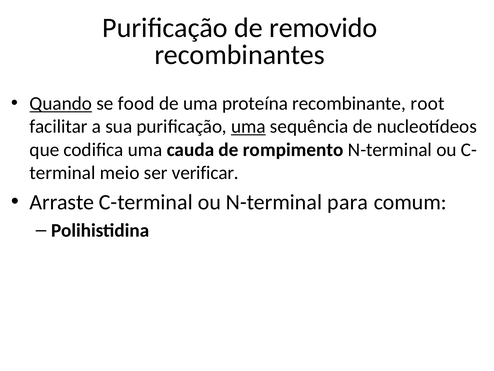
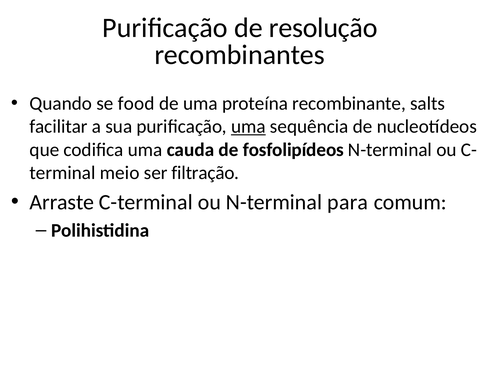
removido: removido -> resolução (323, 28)
Quando underline: present -> none (61, 103)
root: root -> salts (428, 103)
rompimento: rompimento -> fosfolipídeos (293, 149)
verificar: verificar -> filtração (205, 173)
